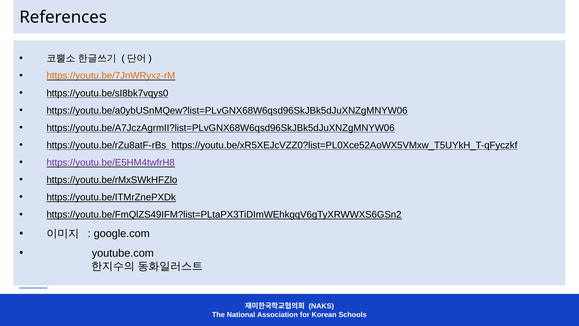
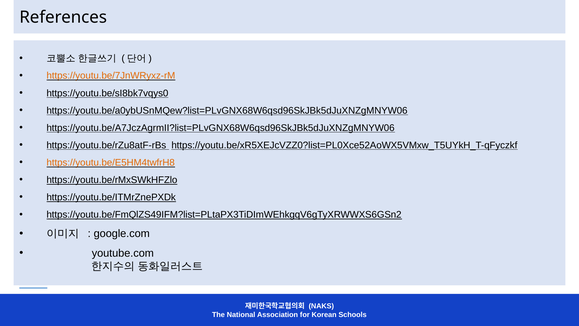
https://youtu.be/E5HM4twfrH8 colour: purple -> orange (111, 162)
